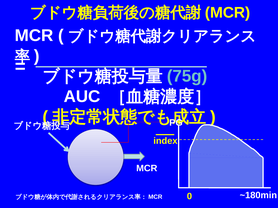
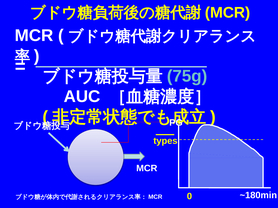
index: index -> types (165, 141)
